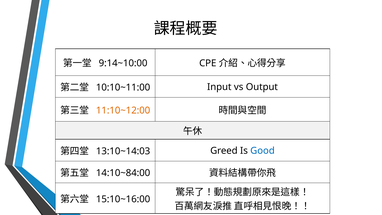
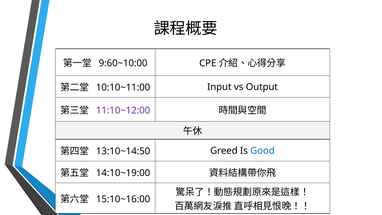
9:14~10:00: 9:14~10:00 -> 9:60~10:00 (123, 63)
11:10~12:00 colour: orange -> purple (123, 110)
13:10~14:03: 13:10~14:03 -> 13:10~14:50 (123, 151)
14:10~84:00: 14:10~84:00 -> 14:10~19:00 (123, 173)
